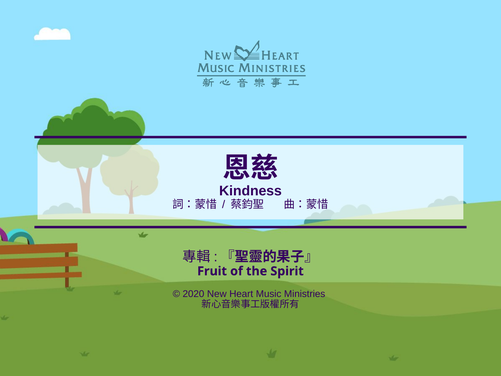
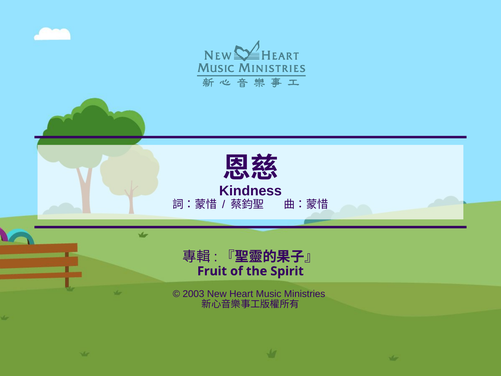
2020: 2020 -> 2003 (193, 294)
